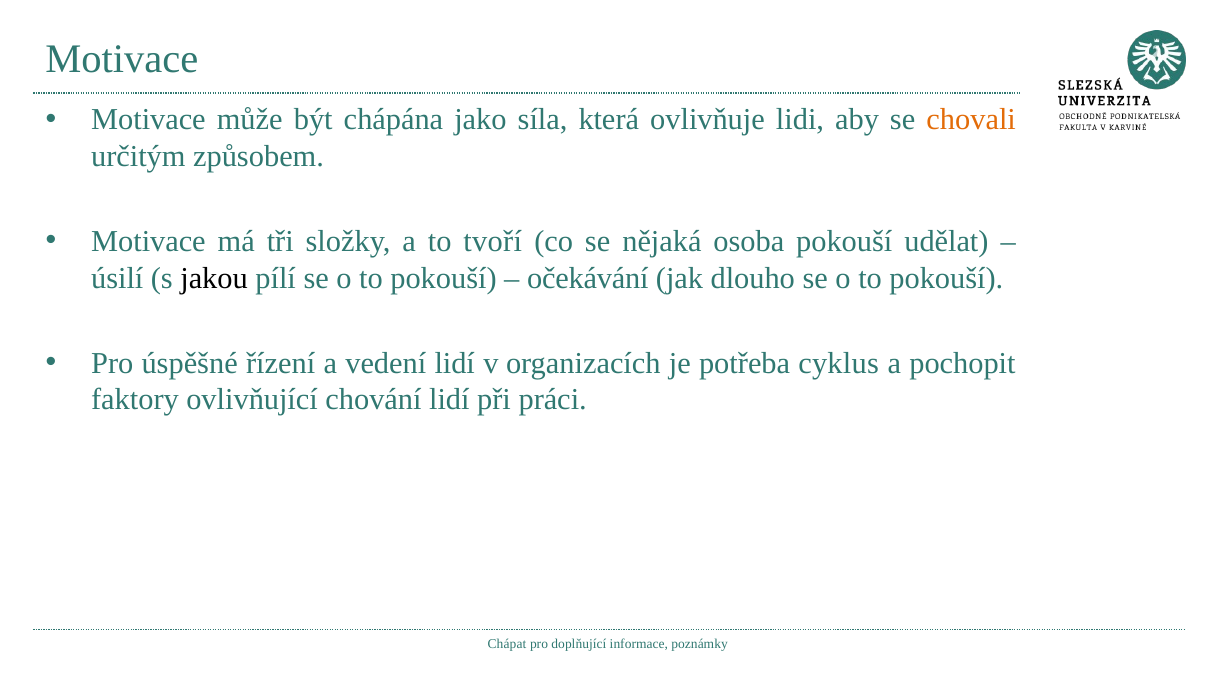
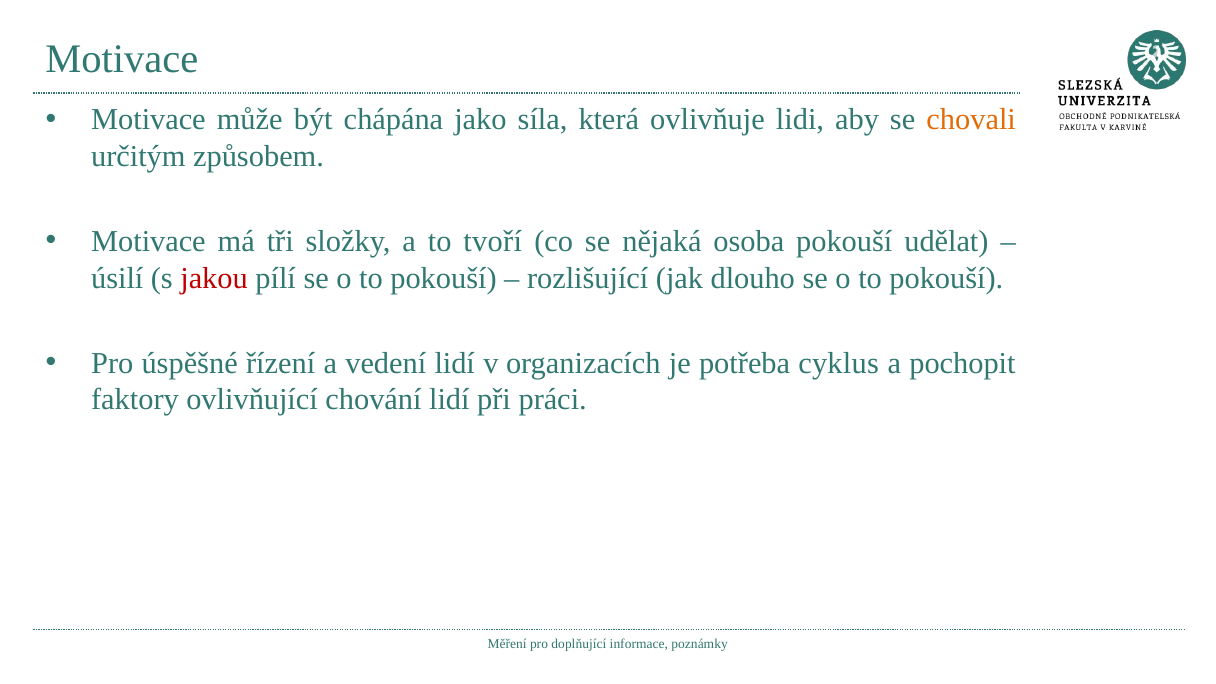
jakou colour: black -> red (214, 278)
očekávání: očekávání -> rozlišující (588, 278)
Chápat: Chápat -> Měření (507, 644)
